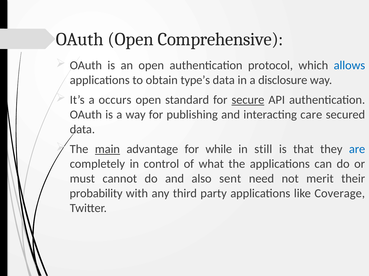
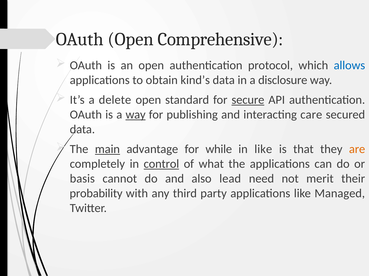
type’s: type’s -> kind’s (195, 80)
occurs: occurs -> delete (115, 100)
way underline: none -> present (136, 115)
in still: still -> like (263, 149)
are colour: blue -> orange (357, 149)
control underline: none -> present (161, 164)
must: must -> basis (82, 179)
sent: sent -> lead (230, 179)
Coverage: Coverage -> Managed (340, 194)
